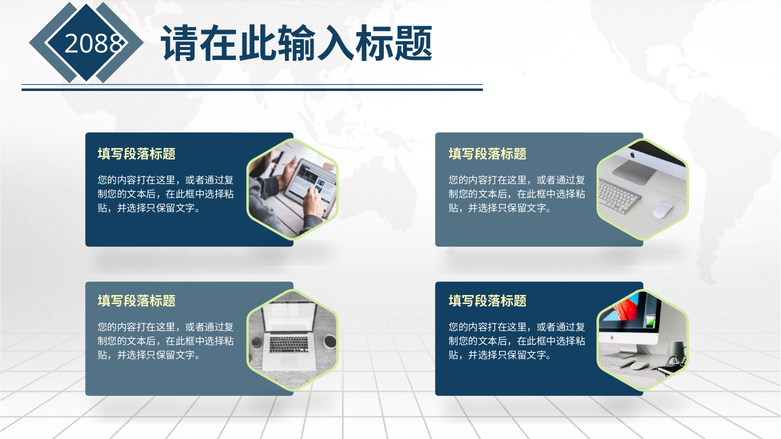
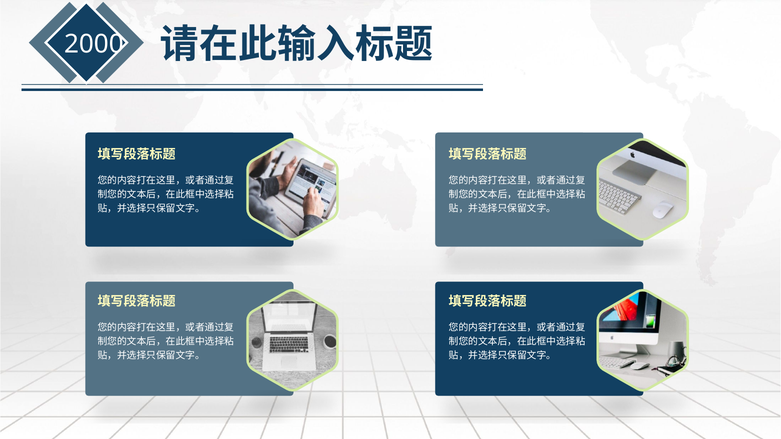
2088: 2088 -> 2000 (94, 44)
